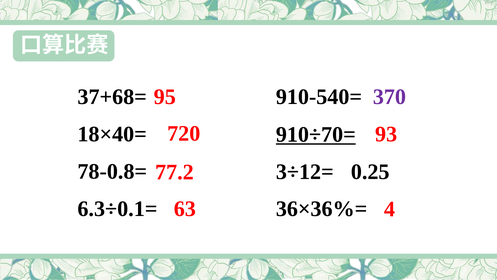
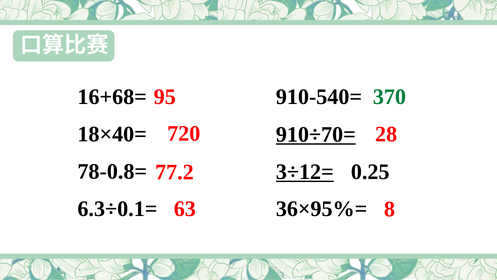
37+68=: 37+68= -> 16+68= (112, 97)
370 colour: purple -> green (389, 97)
93: 93 -> 28 (386, 134)
3÷12= underline: none -> present (305, 171)
36×36%=: 36×36%= -> 36×95%= (322, 209)
4: 4 -> 8 (389, 209)
